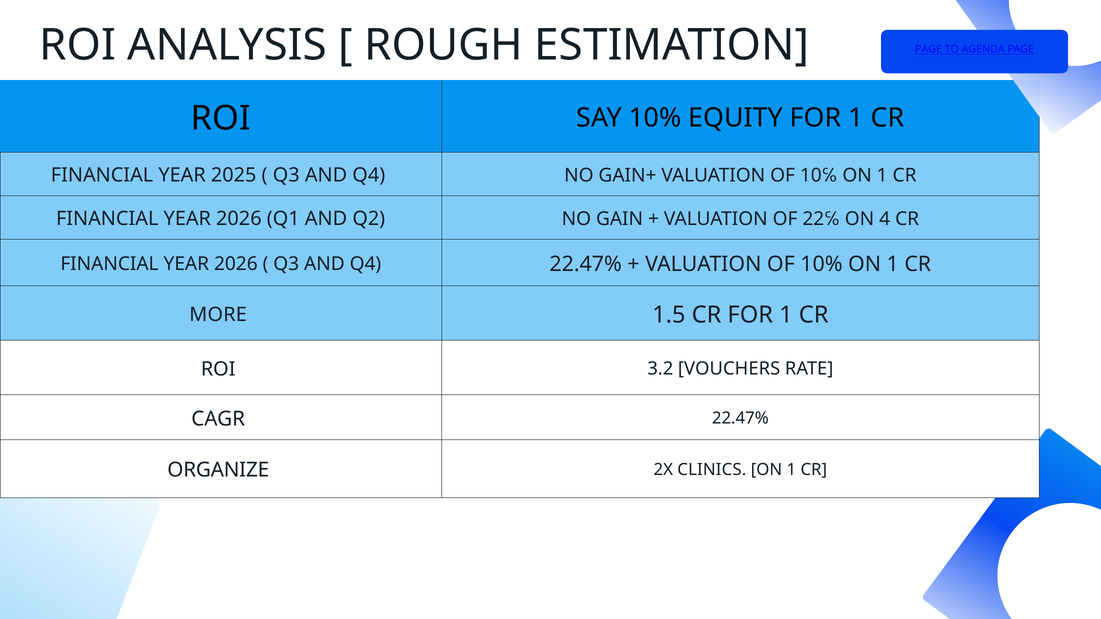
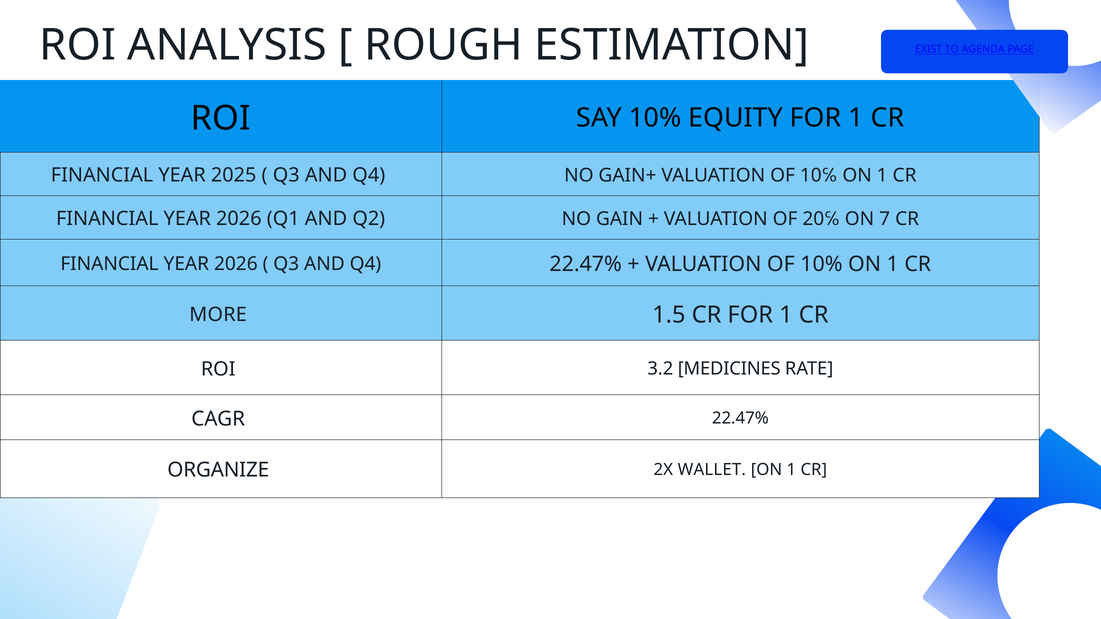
PAGE: PAGE -> EXIST (929, 49)
22℅: 22℅ -> 20℅ (821, 219)
4: 4 -> 7 (885, 219)
VOUCHERS: VOUCHERS -> MEDICINES (729, 369)
CLINICS: CLINICS -> WALLET (712, 470)
